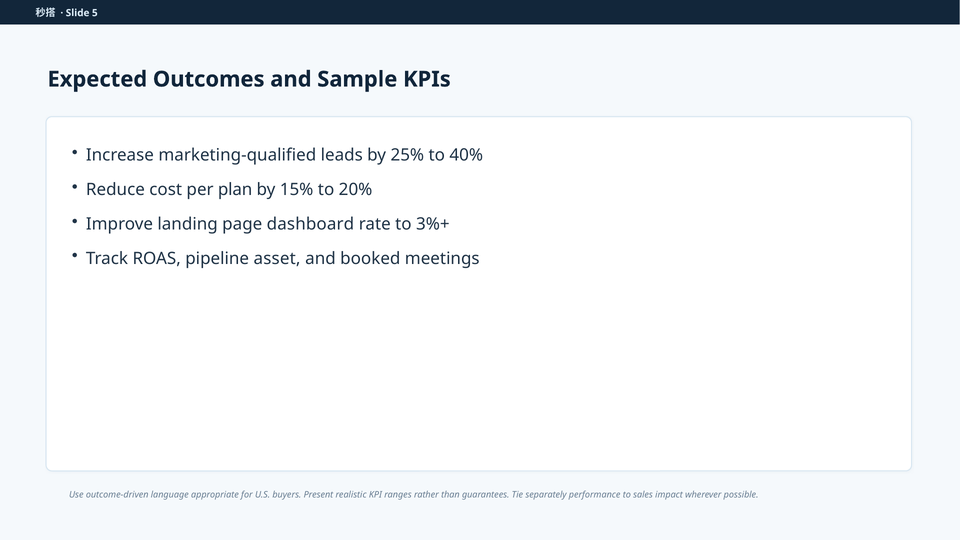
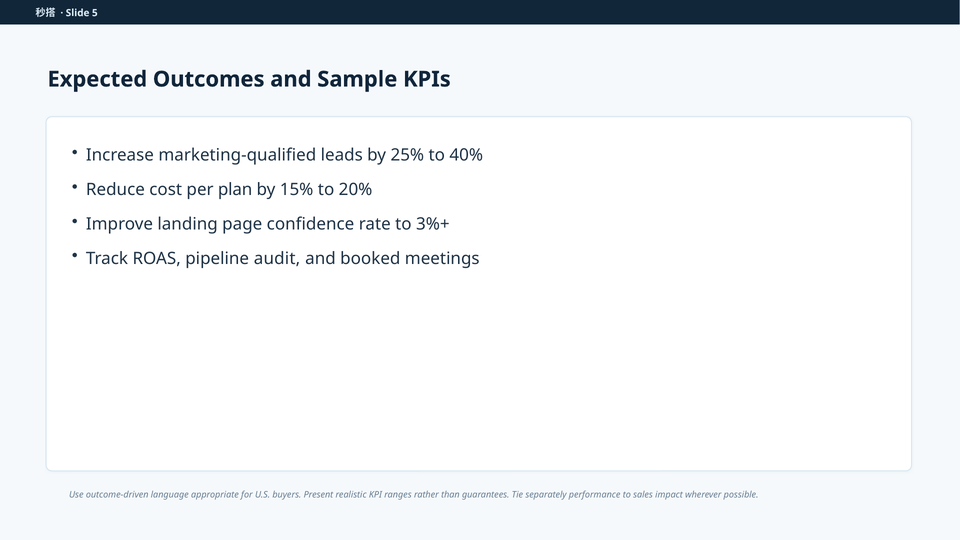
dashboard: dashboard -> confidence (311, 224)
asset: asset -> audit (277, 259)
